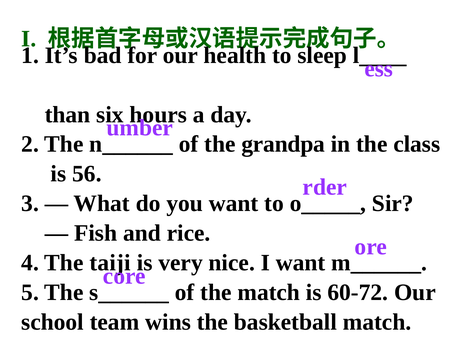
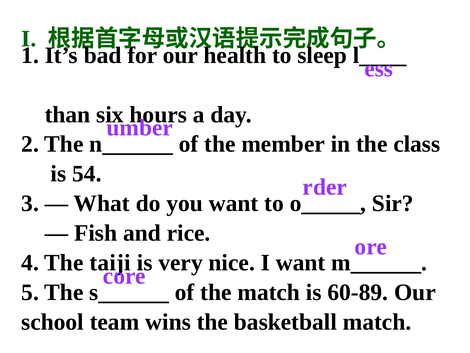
grandpa: grandpa -> member (283, 144)
56: 56 -> 54 (87, 174)
60-72: 60-72 -> 60-89 (358, 292)
